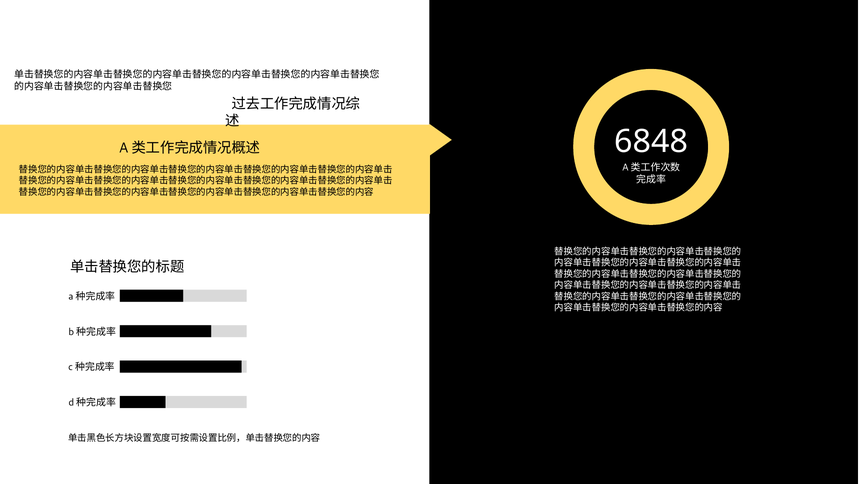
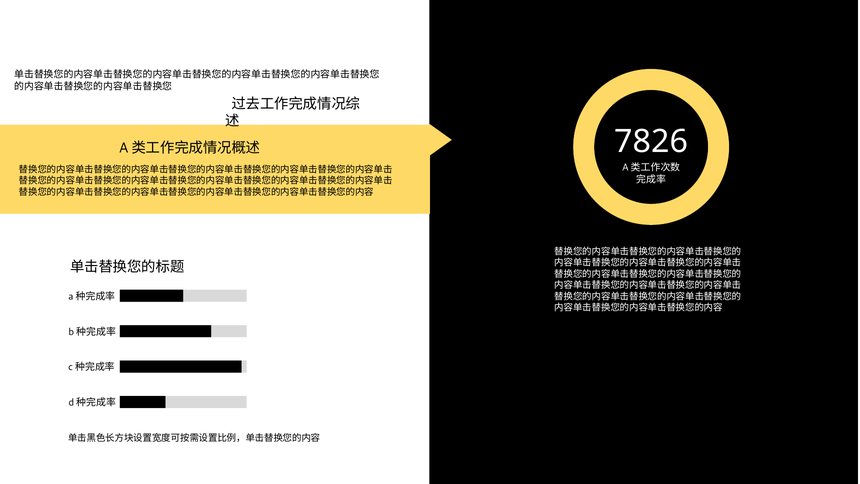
6848: 6848 -> 7826 (651, 142)
